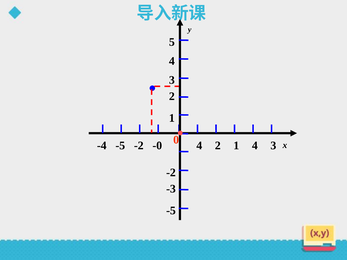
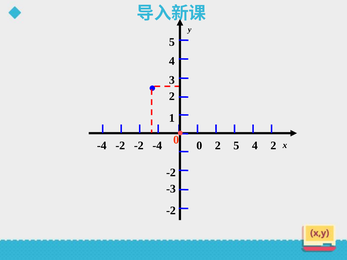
0 4: 4 -> 0 (199, 146)
1: 1 -> 5 (236, 146)
3: 3 -> 2 (273, 146)
-4 -5: -5 -> -2 (120, 146)
-2 -0: -0 -> -4 (157, 146)
-5: -5 -> -2 (171, 211)
